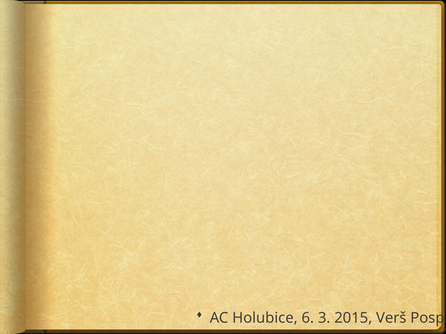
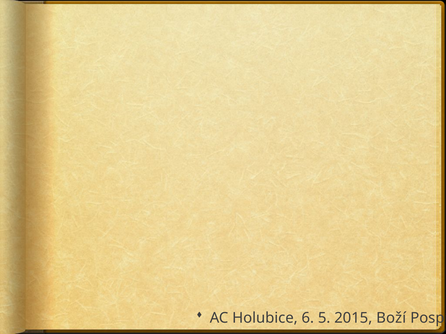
3: 3 -> 5 (324, 318)
Verš: Verš -> Boží (391, 318)
